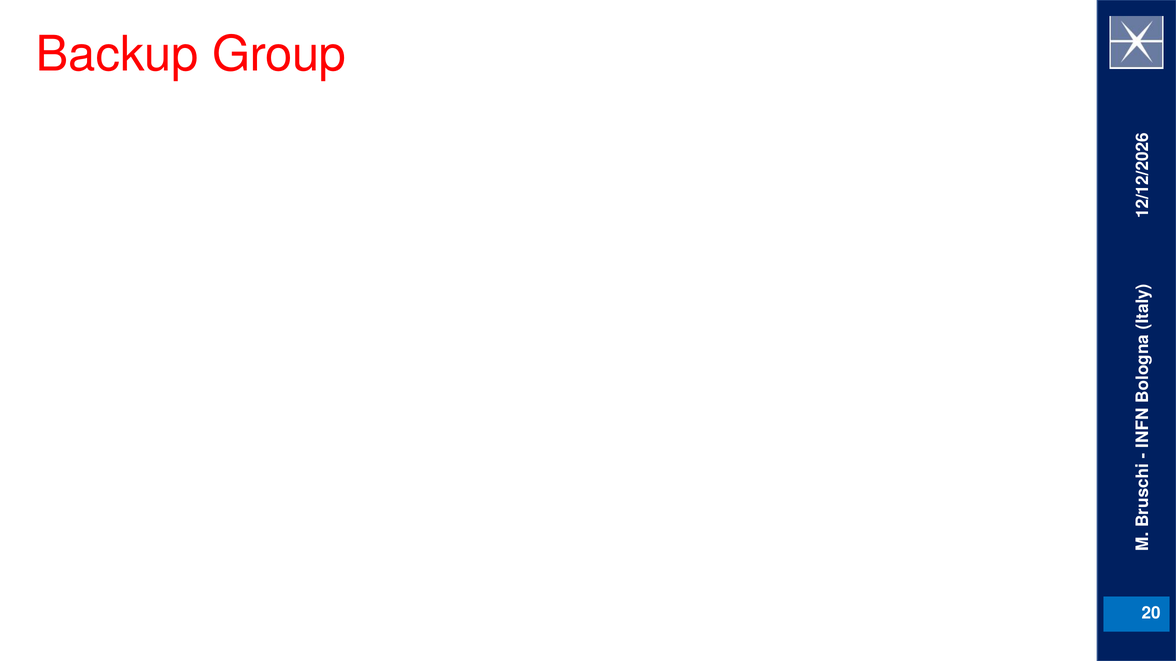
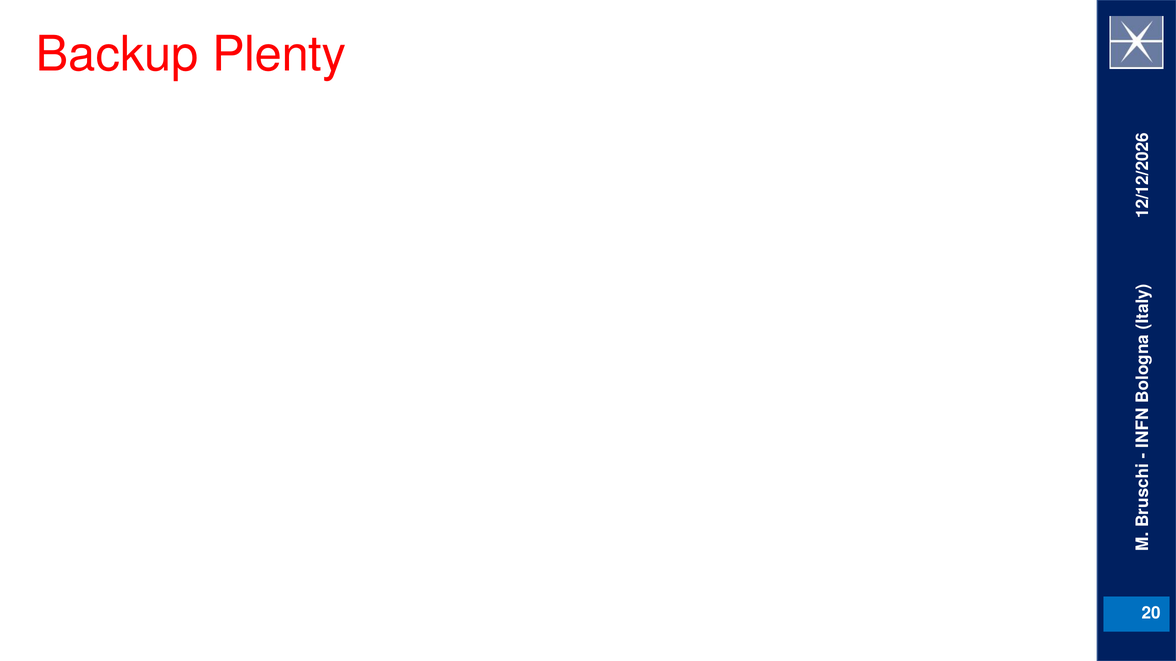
Group: Group -> Plenty (279, 55)
